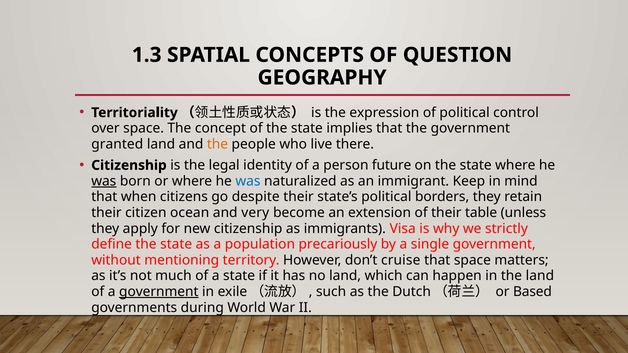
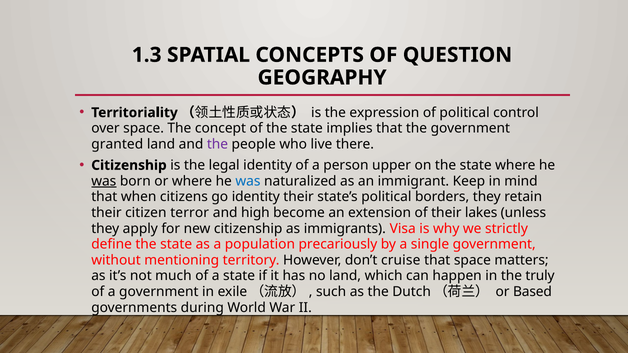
the colour: orange -> purple (217, 144)
future: future -> upper (392, 165)
go despite: despite -> identity (256, 197)
ocean: ocean -> terror (190, 213)
very: very -> high (255, 213)
table: table -> lakes (481, 213)
the land: land -> truly (540, 276)
government underline: present -> none (159, 292)
